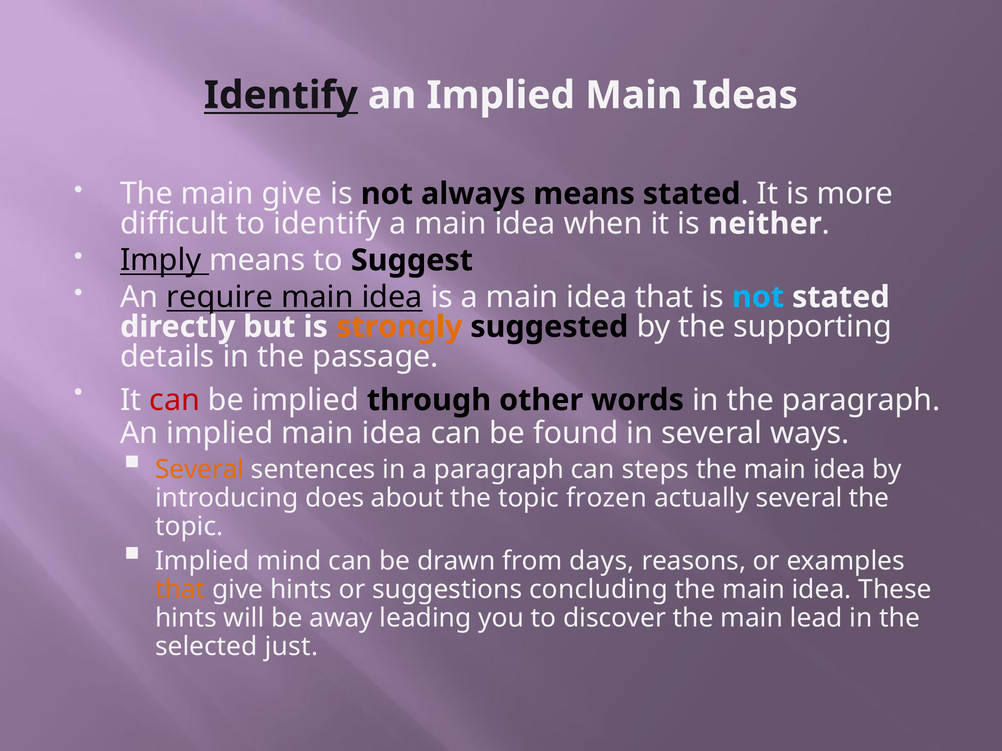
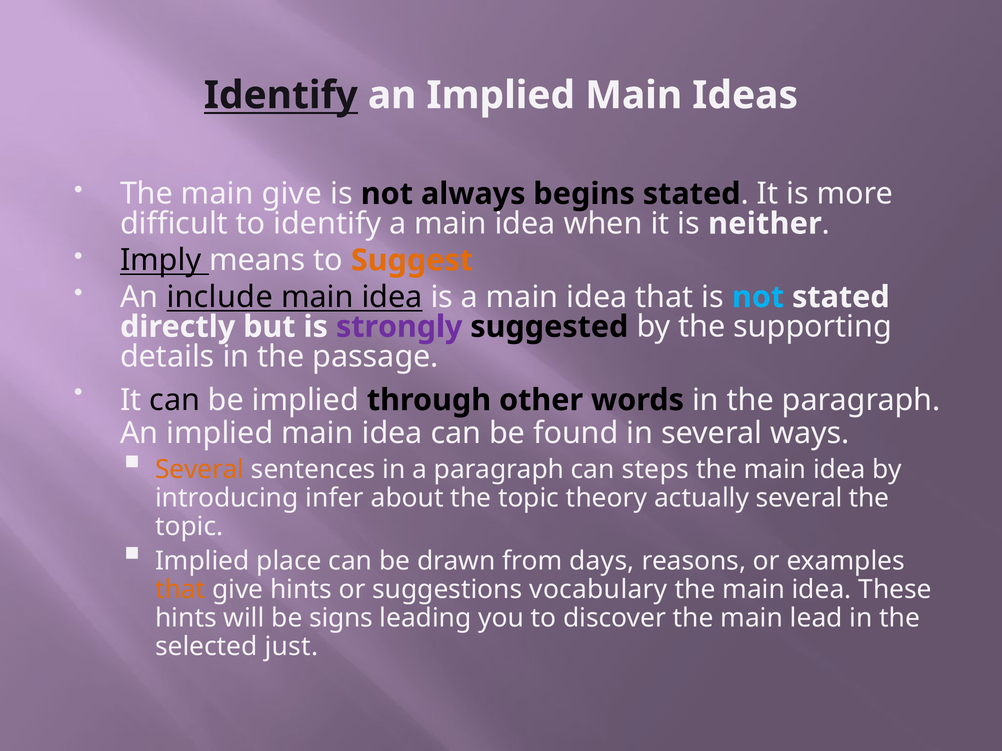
always means: means -> begins (584, 194)
Suggest colour: black -> orange (412, 260)
require: require -> include (220, 297)
strongly colour: orange -> purple (399, 327)
can colour: red -> black (175, 400)
does: does -> infer (335, 498)
frozen: frozen -> theory (607, 498)
mind: mind -> place (289, 561)
concluding: concluding -> vocabulary (598, 590)
away: away -> signs (341, 618)
